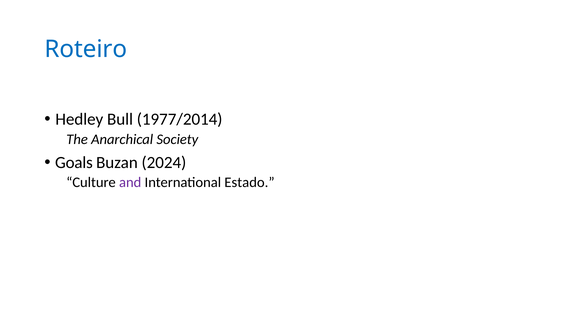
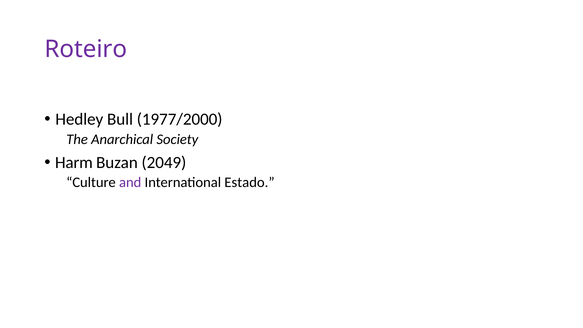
Roteiro colour: blue -> purple (86, 49)
1977/2014: 1977/2014 -> 1977/2000 (180, 119)
Goals: Goals -> Harm (74, 162)
2024: 2024 -> 2049 (164, 162)
